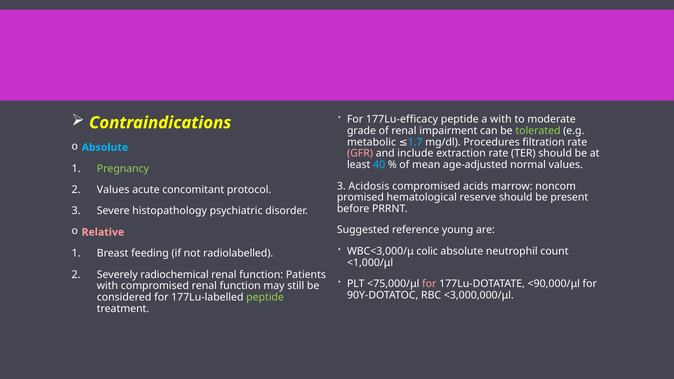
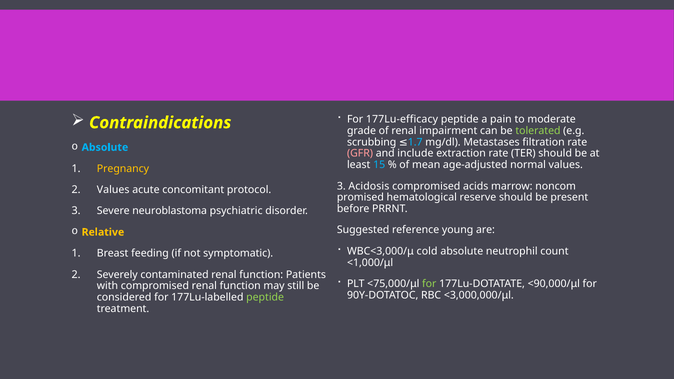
a with: with -> pain (501, 119)
metabolic: metabolic -> scrubbing (372, 142)
Procedures: Procedures -> Metastases (492, 142)
40: 40 -> 15 (379, 165)
Pregnancy colour: light green -> yellow (123, 169)
histopathology: histopathology -> neuroblastoma (170, 211)
Relative colour: pink -> yellow (103, 232)
colic: colic -> cold (427, 251)
radiolabelled: radiolabelled -> symptomatic (238, 253)
radiochemical: radiochemical -> contaminated (175, 275)
for colour: pink -> light green (429, 284)
